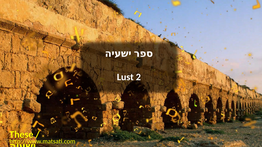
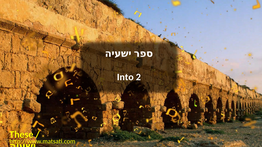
Lust: Lust -> Into (125, 77)
